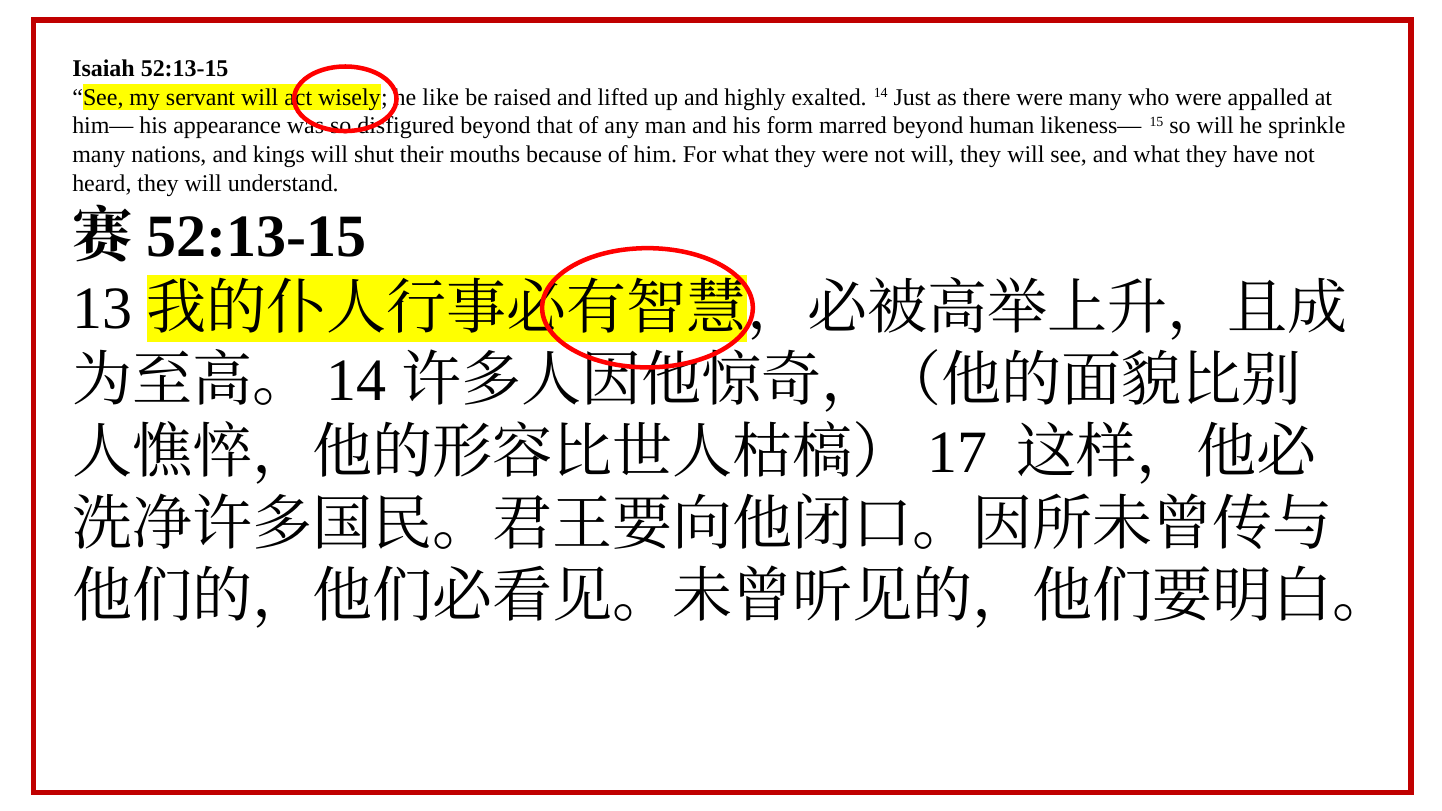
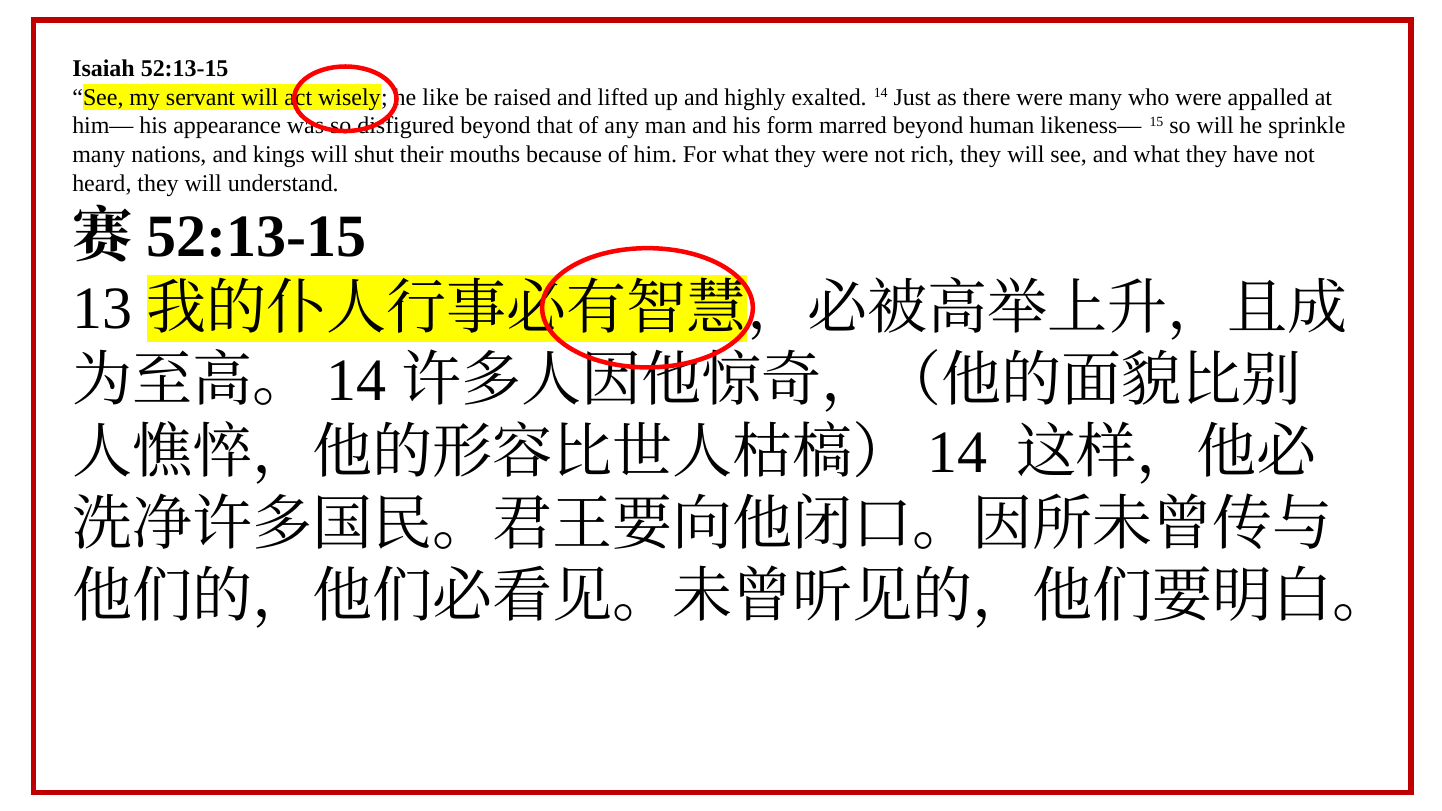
not will: will -> rich (932, 155)
17: 17 -> 14 (957, 453)
